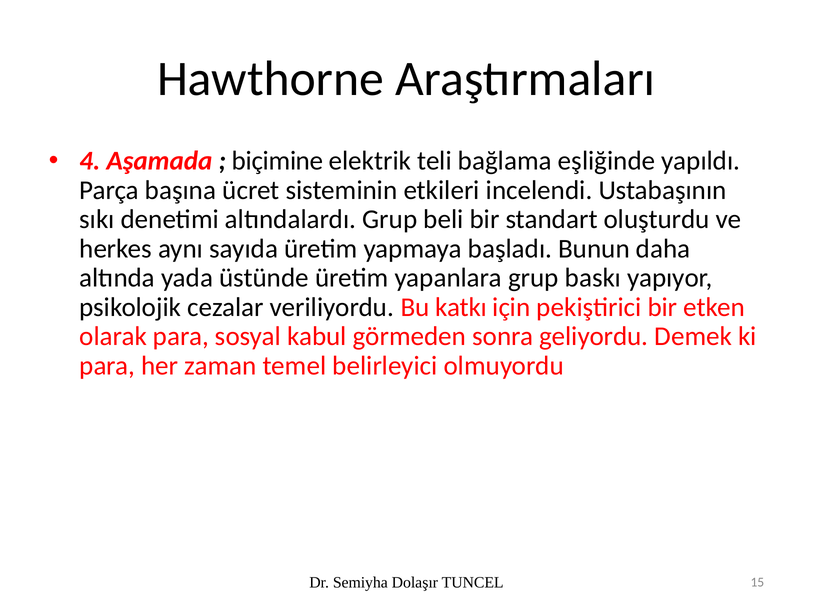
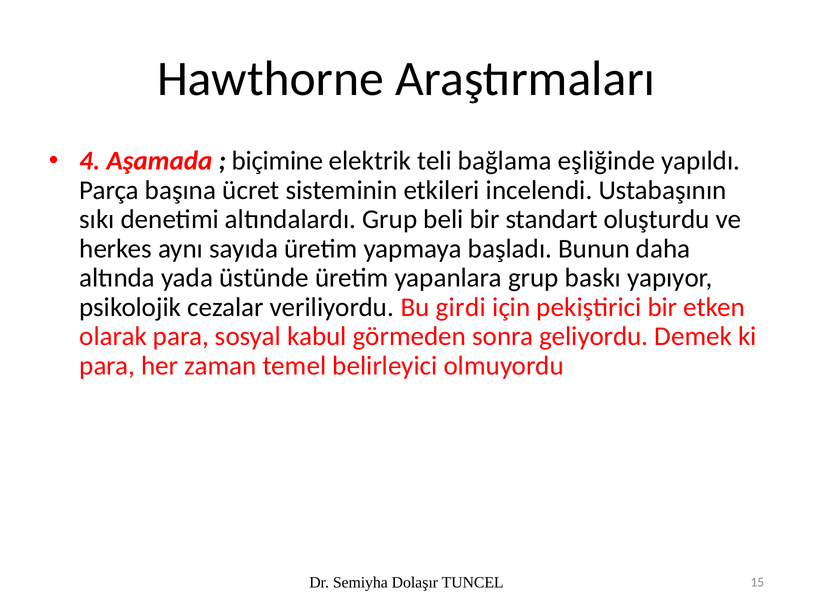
katkı: katkı -> girdi (461, 307)
